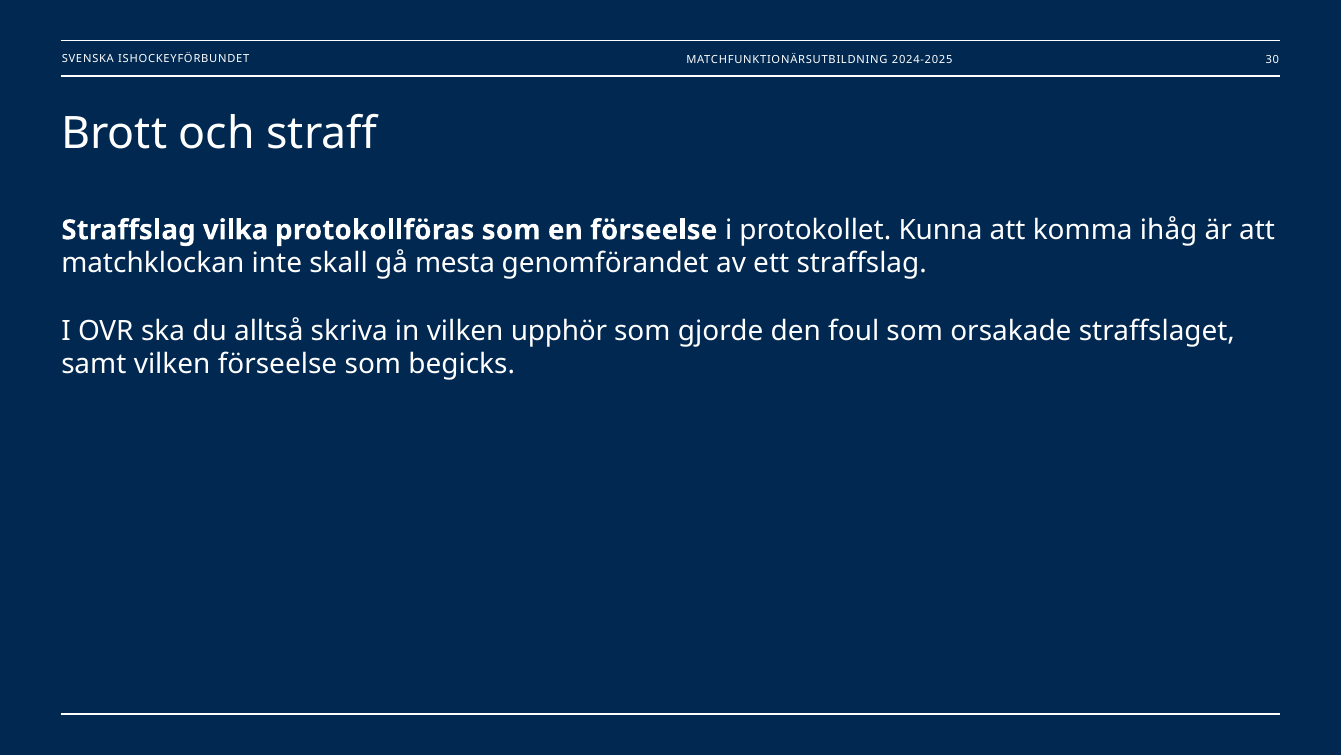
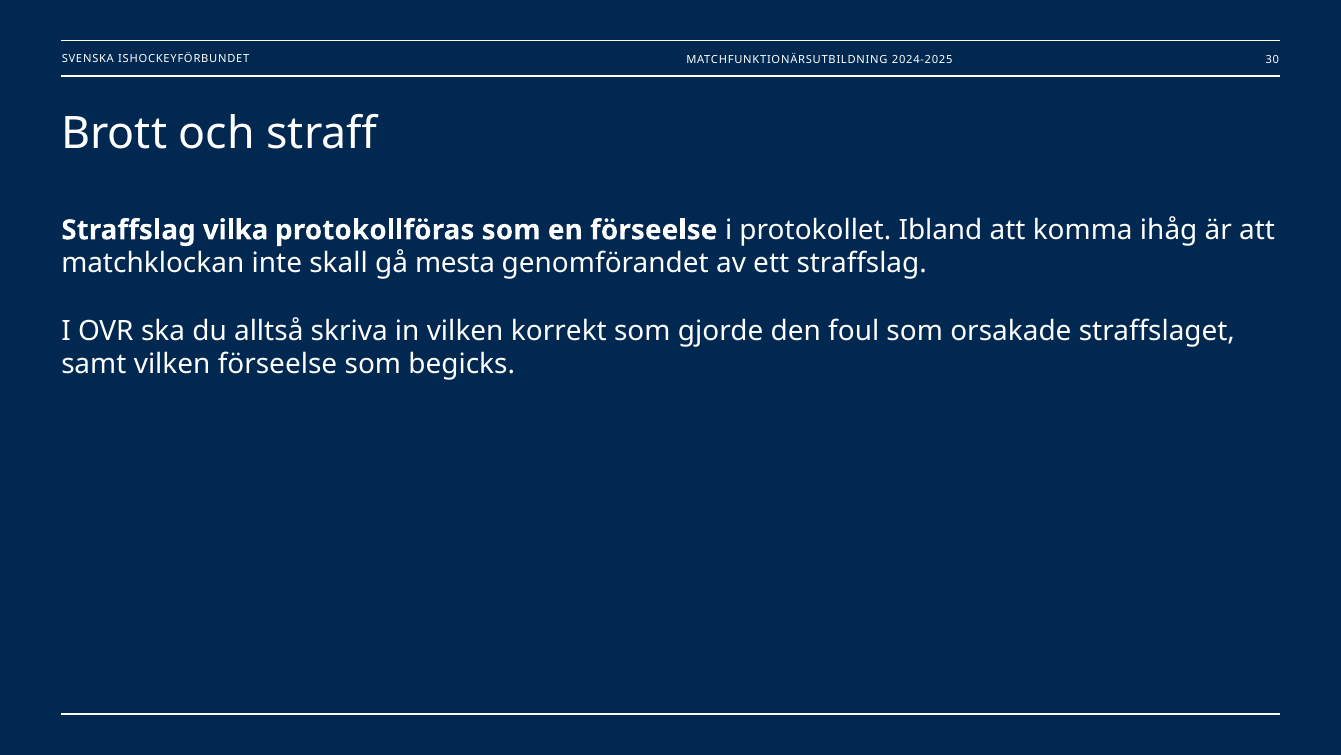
Kunna: Kunna -> Ibland (941, 230)
upphör: upphör -> korrekt (559, 331)
